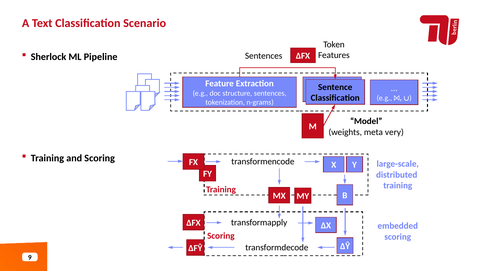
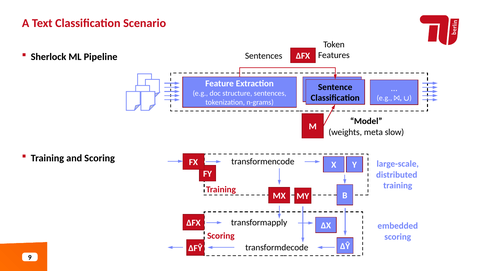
very: very -> slow (394, 132)
